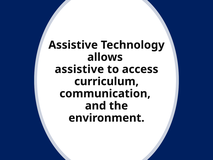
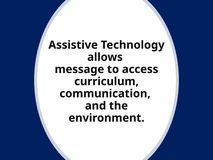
assistive: assistive -> message (79, 69)
